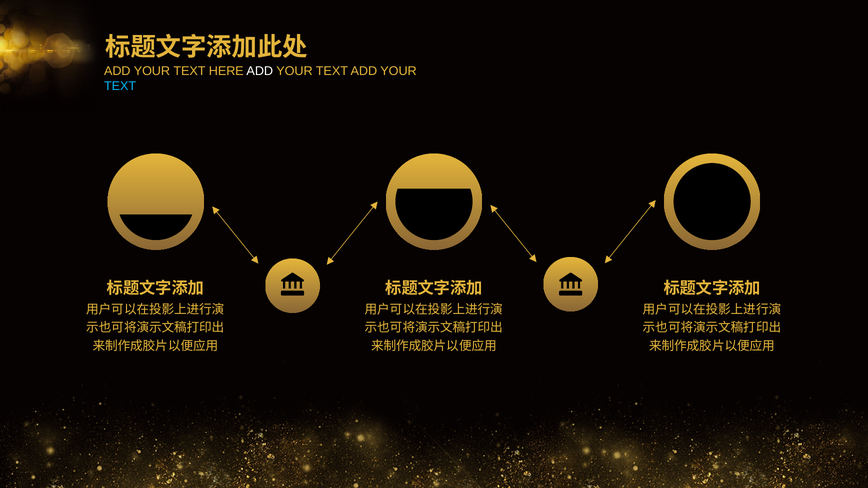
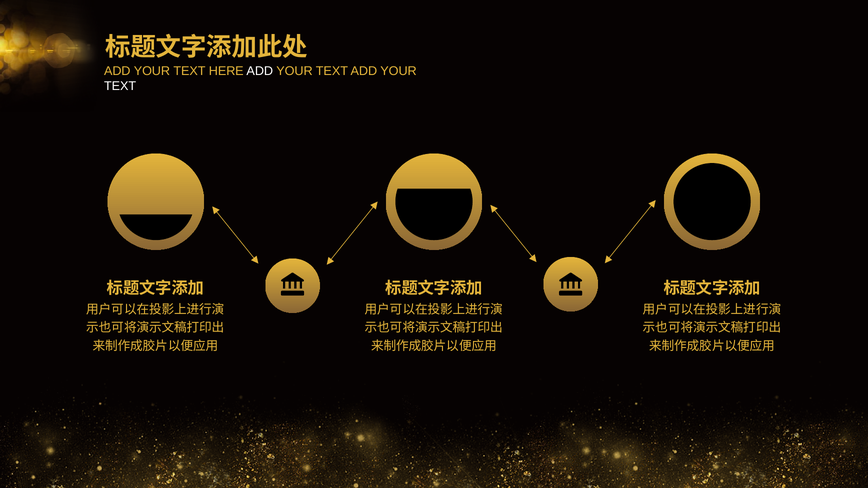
TEXT colour: light blue -> white (120, 86)
